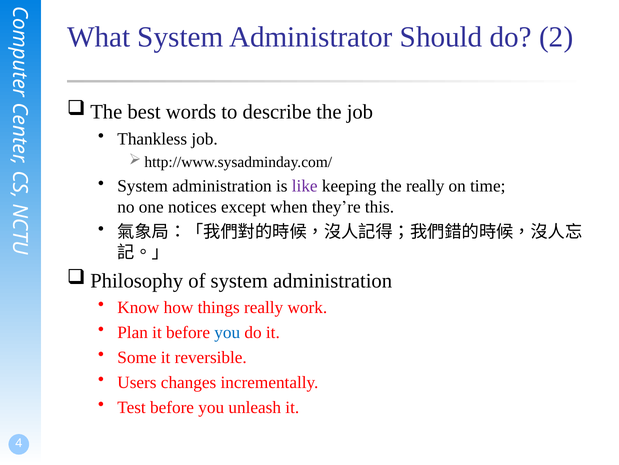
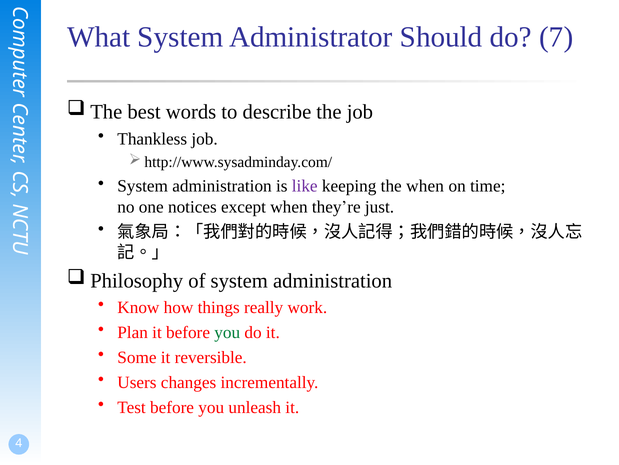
2: 2 -> 7 (556, 37)
the really: really -> when (425, 186)
this: this -> just (380, 207)
you colour: blue -> green (227, 332)
